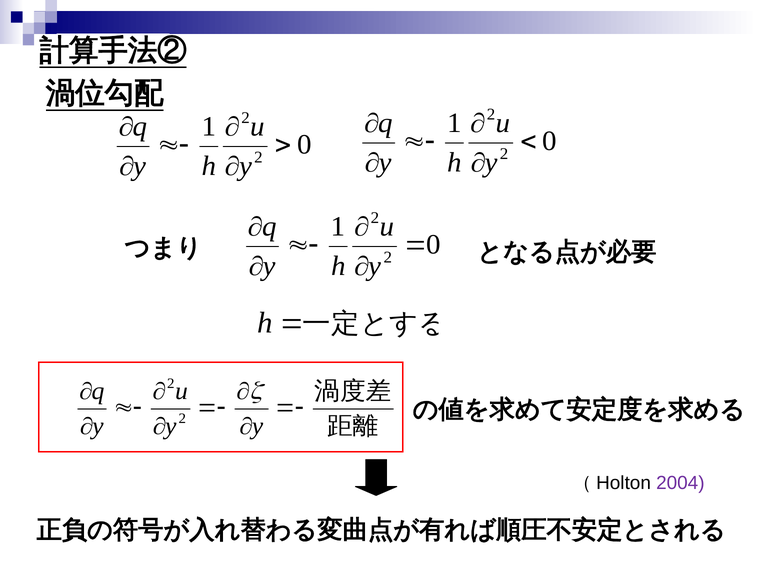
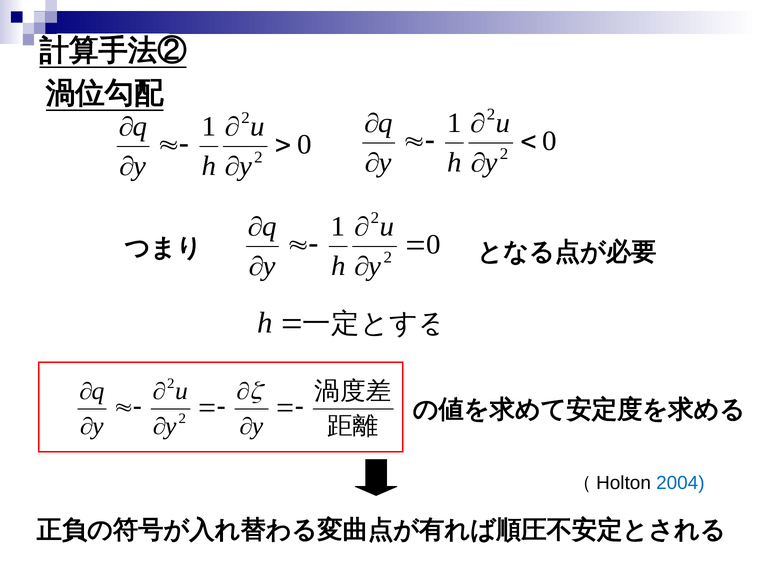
2004 colour: purple -> blue (680, 482)
